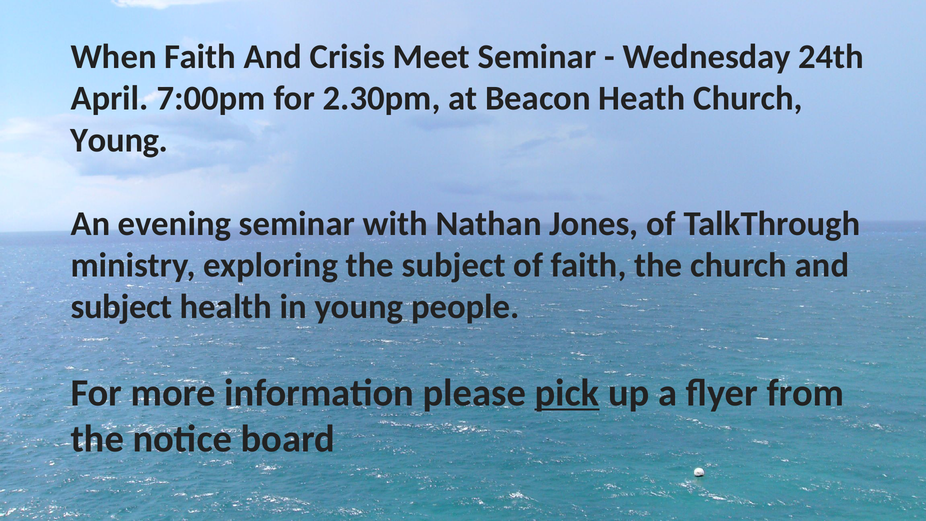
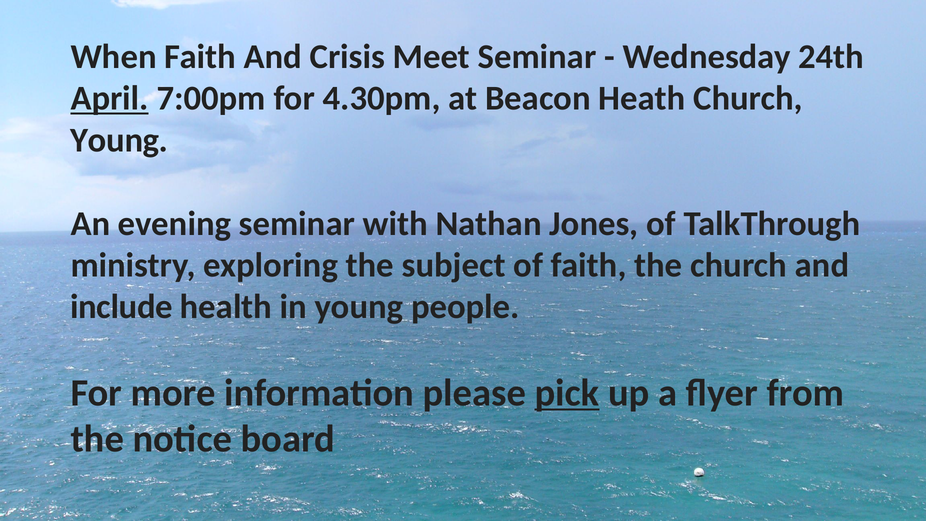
April underline: none -> present (110, 99)
2.30pm: 2.30pm -> 4.30pm (382, 99)
subject: subject -> include (121, 307)
